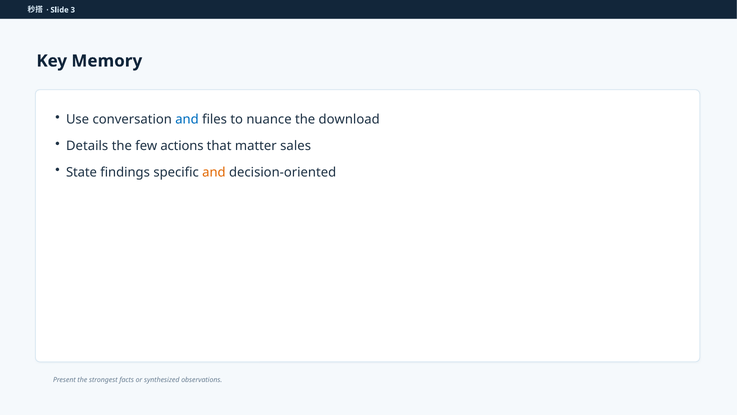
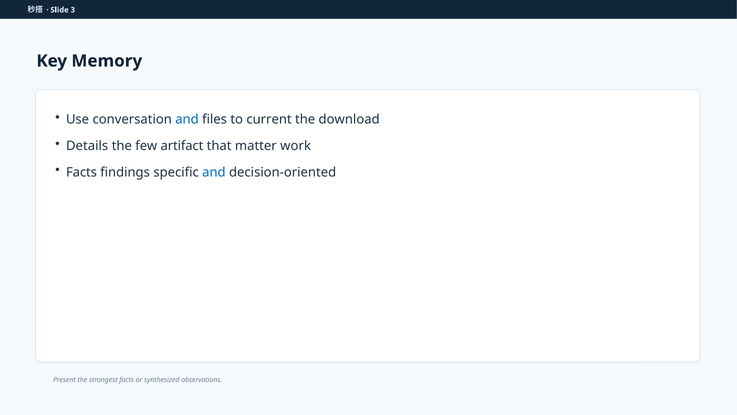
nuance: nuance -> current (269, 119)
actions: actions -> artifact (182, 146)
sales: sales -> work (296, 146)
State: State -> Facts (81, 172)
and colour: orange -> blue (214, 172)
